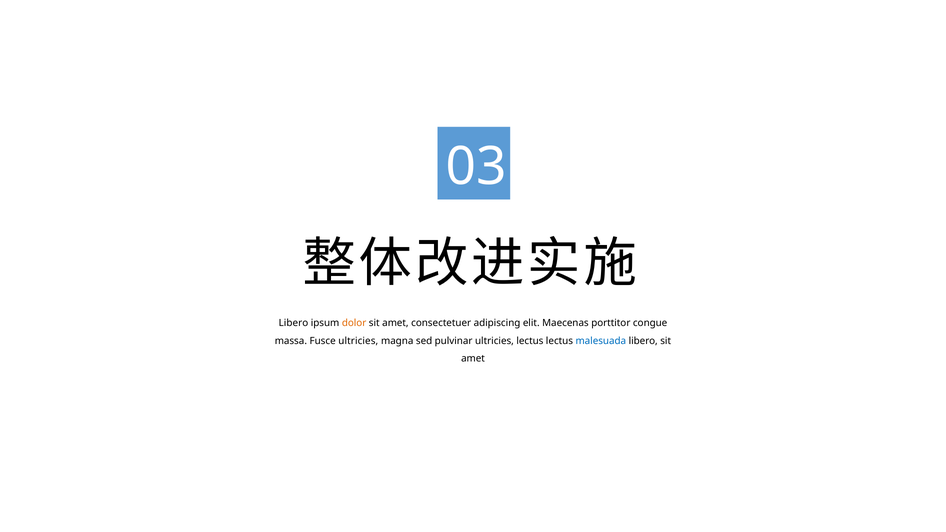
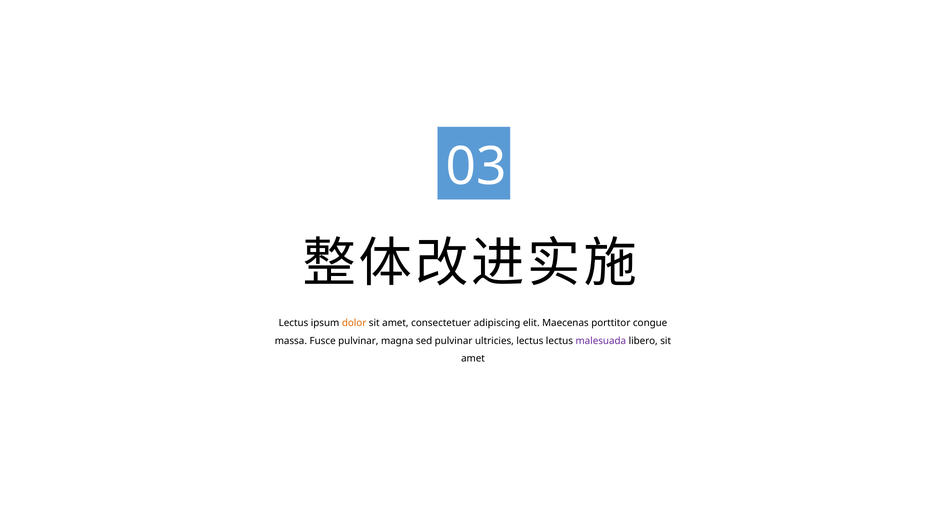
Libero: Libero -> Lectus (293, 323)
Fusce ultricies: ultricies -> pulvinar (358, 341)
malesuada colour: blue -> purple (601, 341)
